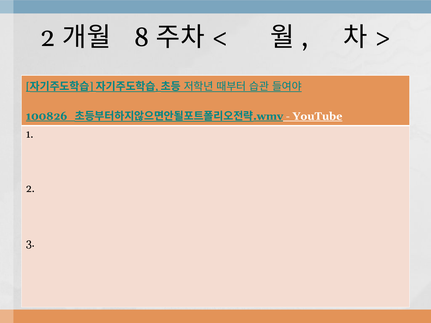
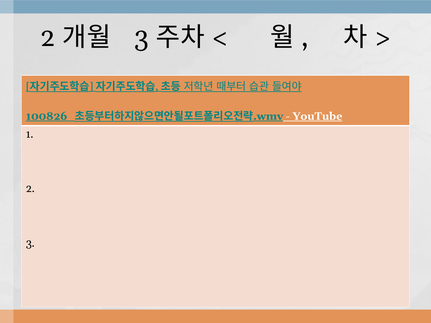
8: 8 -> 3 (141, 37)
